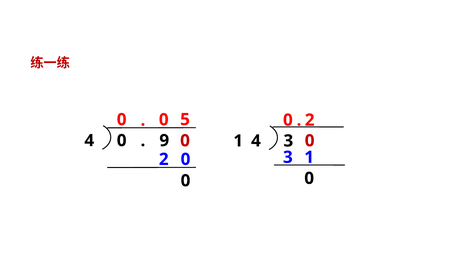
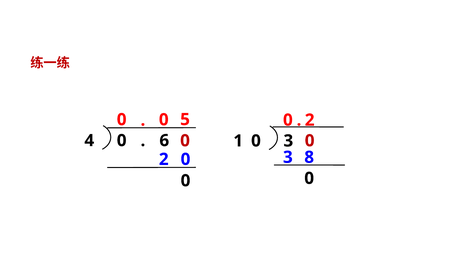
9: 9 -> 6 (164, 141)
1 4: 4 -> 0 (256, 141)
1: 1 -> 8 (309, 157)
